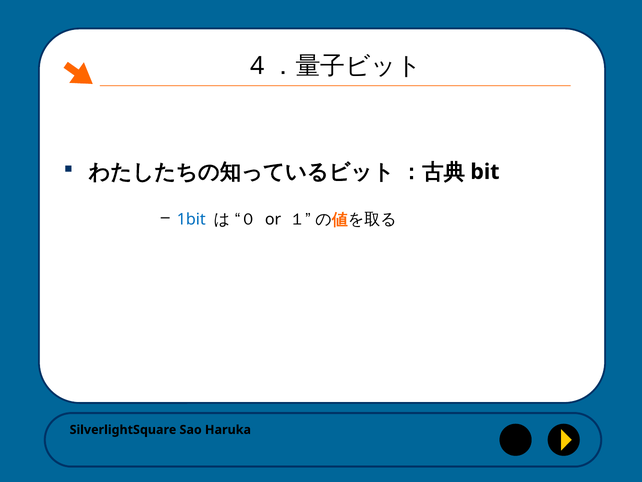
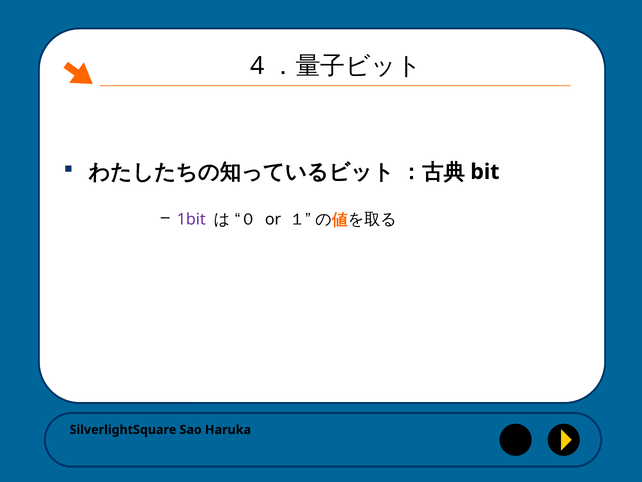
1bit colour: blue -> purple (191, 219)
